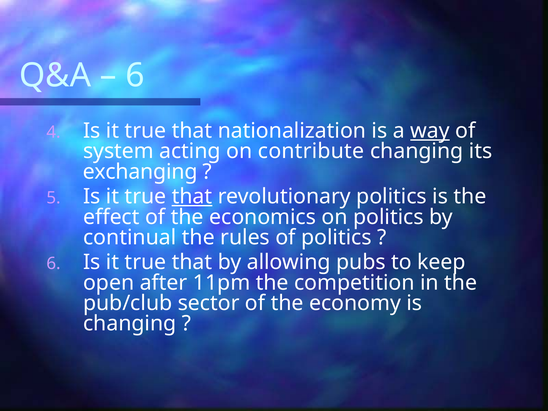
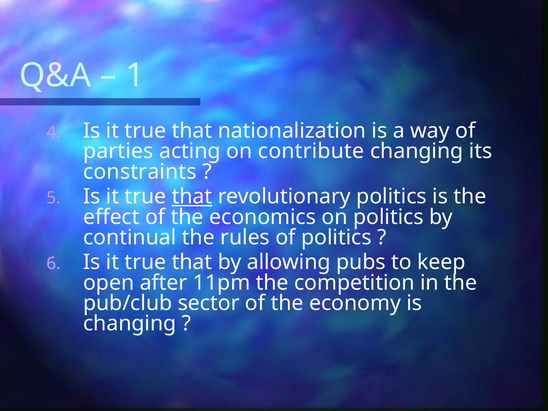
6: 6 -> 1 (135, 75)
way underline: present -> none (430, 131)
system: system -> parties (118, 151)
exchanging: exchanging -> constraints (140, 172)
